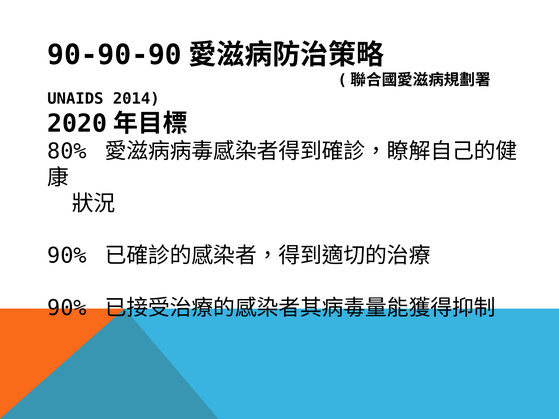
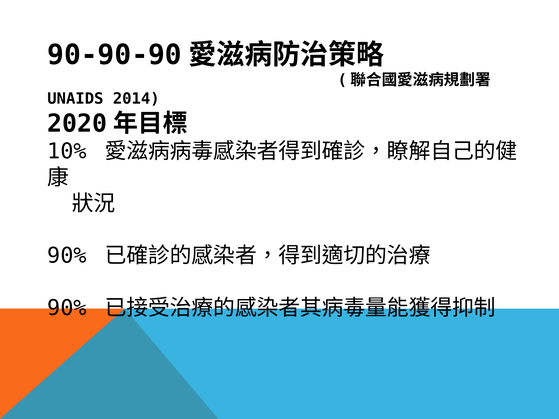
80%: 80% -> 10% (67, 152)
